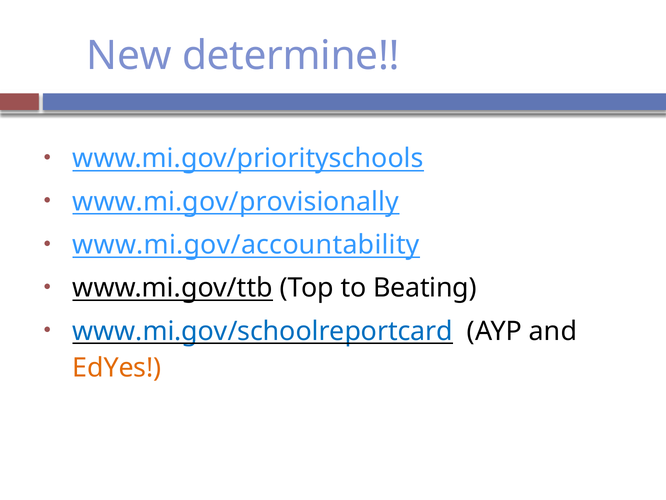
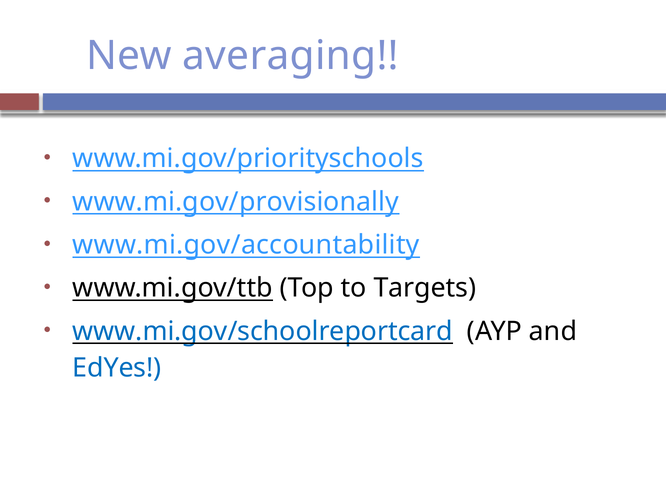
determine: determine -> averaging (291, 56)
Beating: Beating -> Targets (425, 288)
EdYes colour: orange -> blue (117, 367)
